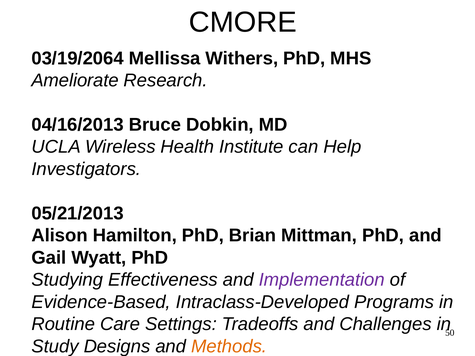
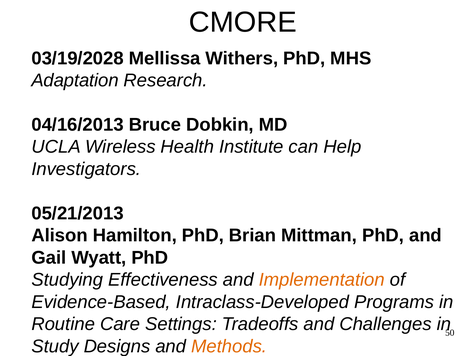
03/19/2064: 03/19/2064 -> 03/19/2028 (78, 58)
Ameliorate: Ameliorate -> Adaptation (75, 80)
Implementation colour: purple -> orange (322, 280)
